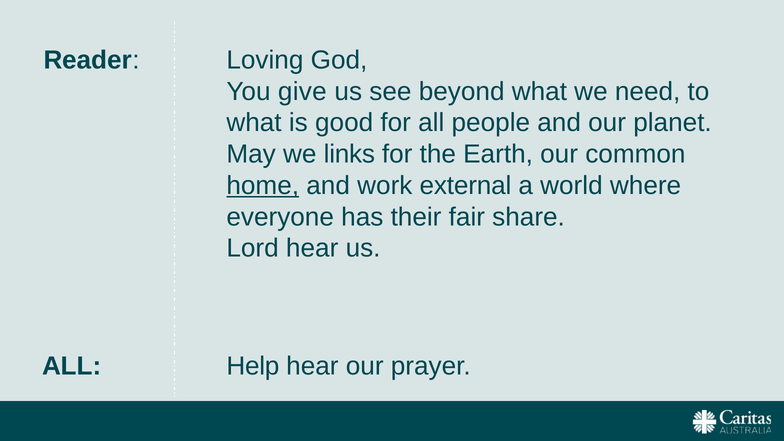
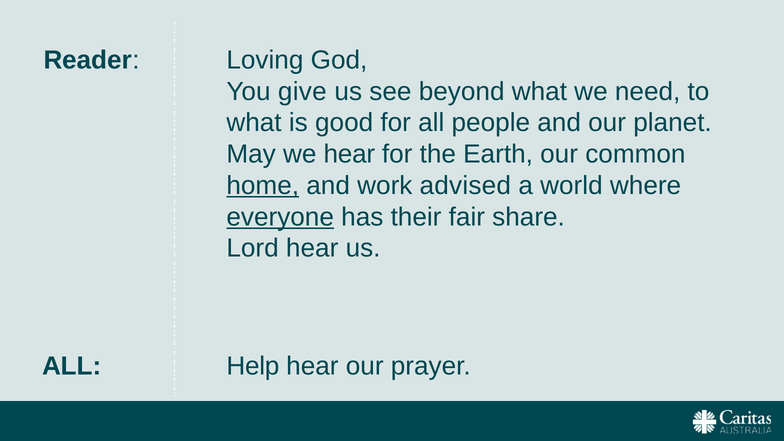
we links: links -> hear (349, 154)
external: external -> advised (465, 186)
everyone underline: none -> present (280, 217)
